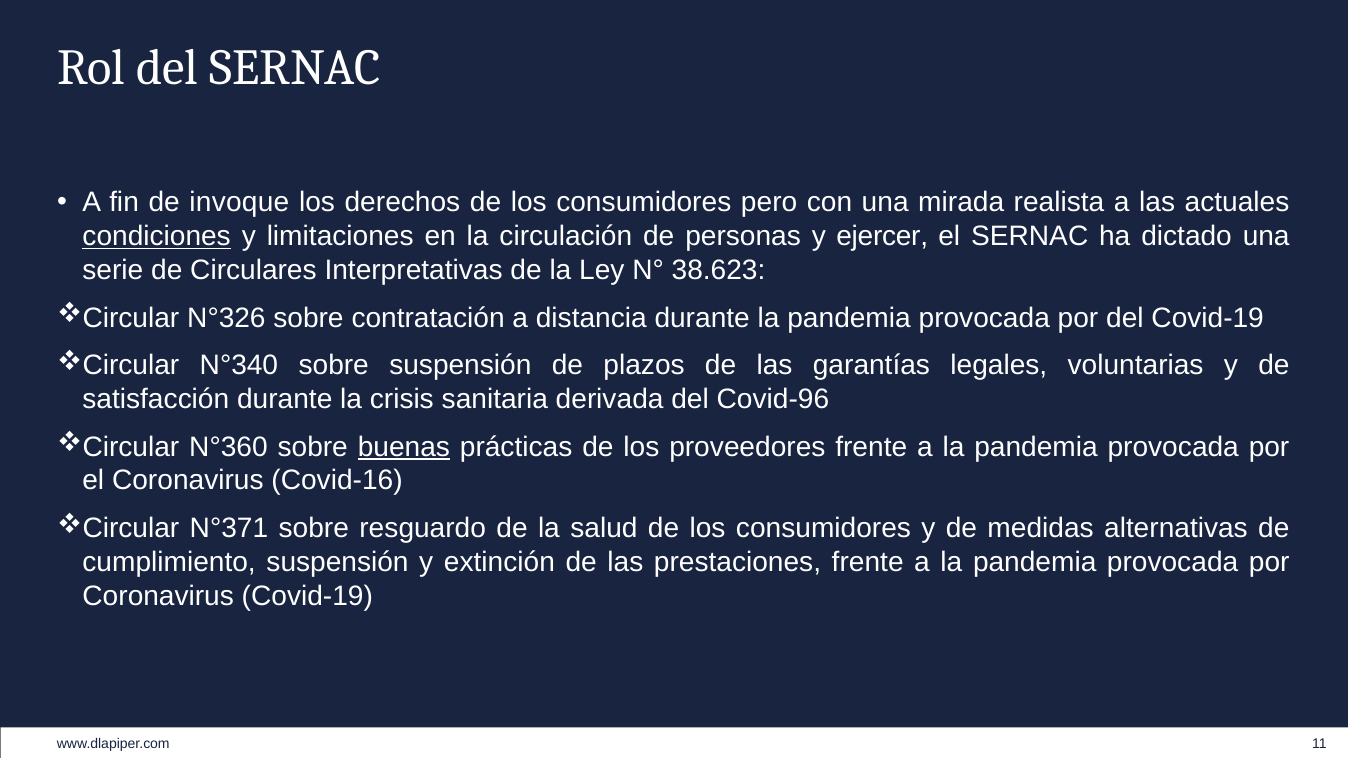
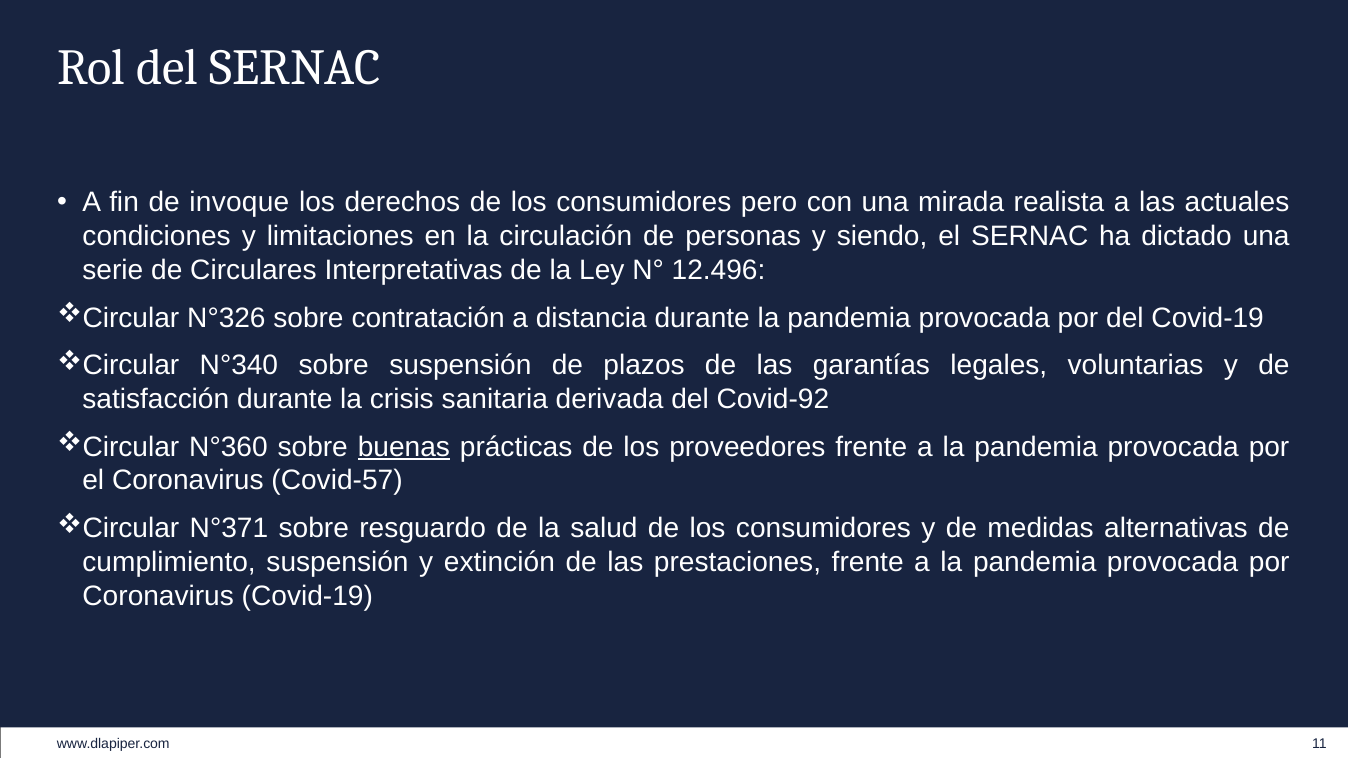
condiciones underline: present -> none (157, 236)
ejercer: ejercer -> siendo (882, 236)
38.623: 38.623 -> 12.496 (719, 270)
Covid-96: Covid-96 -> Covid-92 (773, 399)
Covid-16: Covid-16 -> Covid-57 (337, 481)
